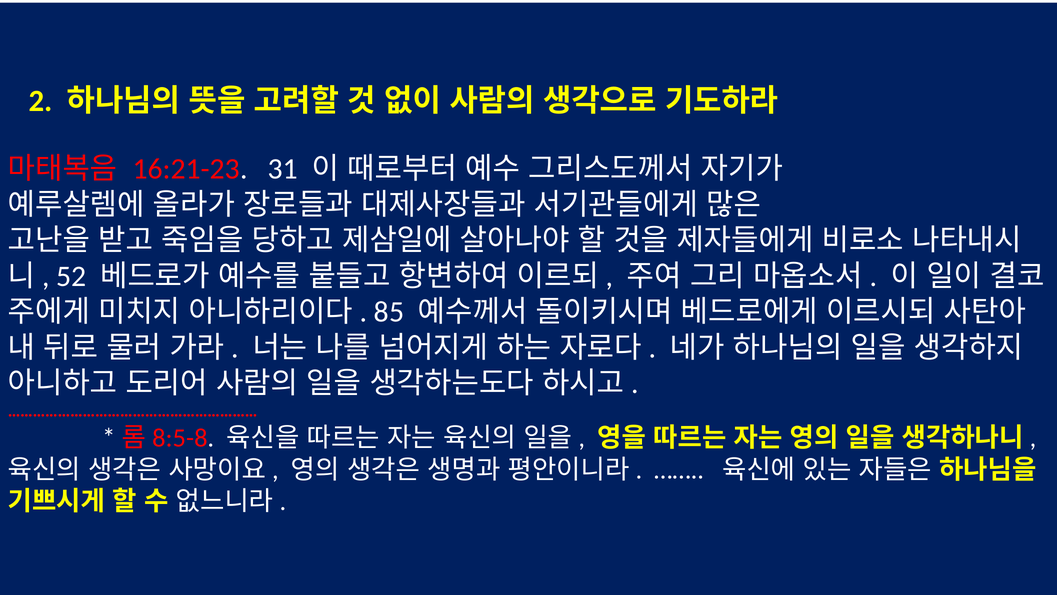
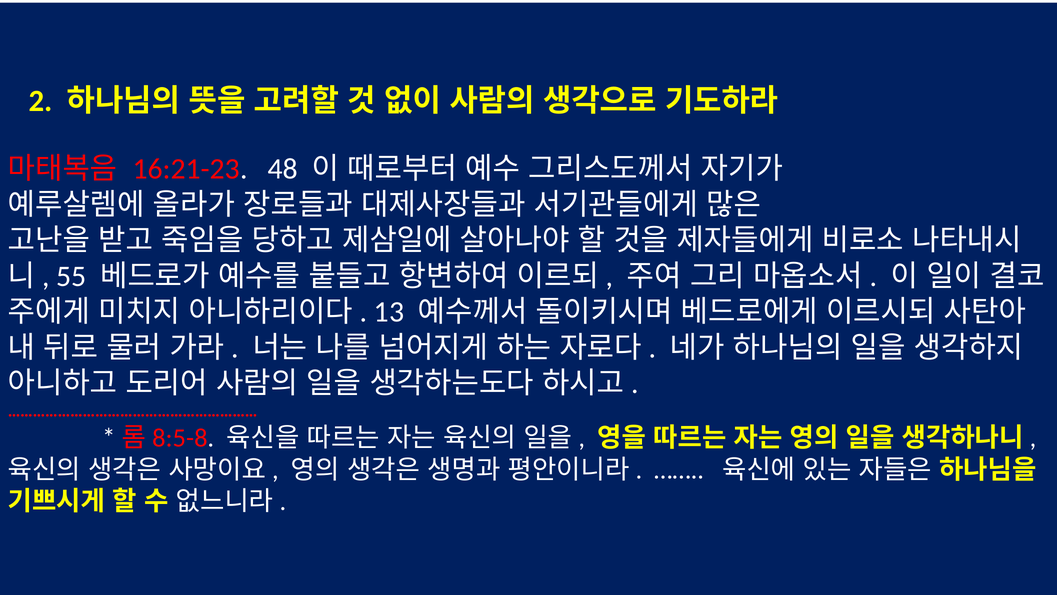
31: 31 -> 48 (283, 169)
52: 52 -> 55 (71, 276)
85: 85 -> 13 (389, 312)
